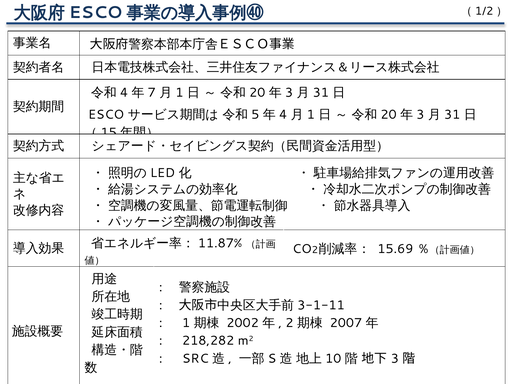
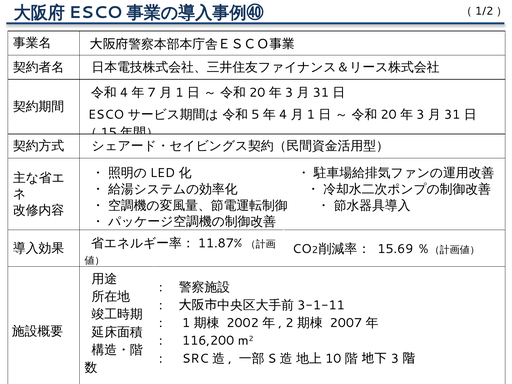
218,282: 218,282 -> 116,200 (208, 341)
